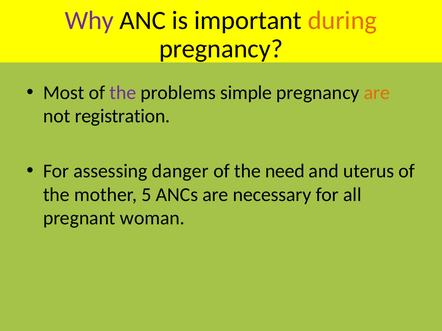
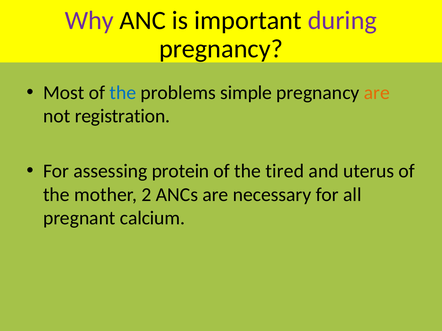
during colour: orange -> purple (342, 20)
the colour: purple -> blue (123, 93)
danger: danger -> protein (181, 171)
need: need -> tired (285, 171)
5: 5 -> 2 (146, 195)
woman: woman -> calcium (152, 218)
